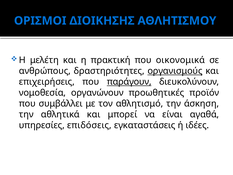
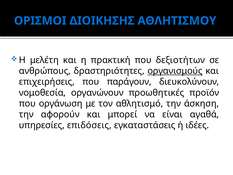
οικονομικά: οικονομικά -> δεξιοτήτων (180, 60)
παράγουν underline: present -> none (129, 82)
συμβάλλει: συμβάλλει -> οργάνωση (61, 103)
αθλητικά: αθλητικά -> αφορούν (60, 114)
